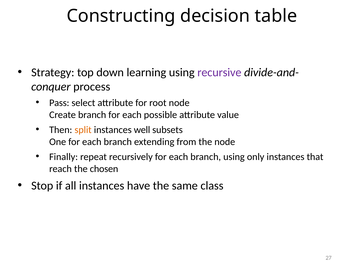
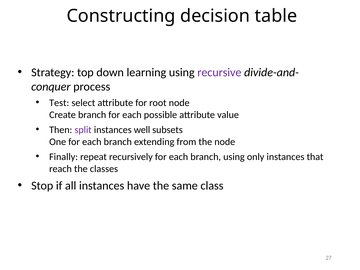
Pass: Pass -> Test (59, 103)
split colour: orange -> purple (83, 130)
chosen: chosen -> classes (104, 169)
